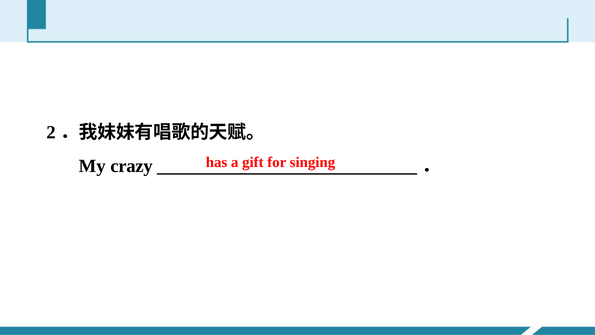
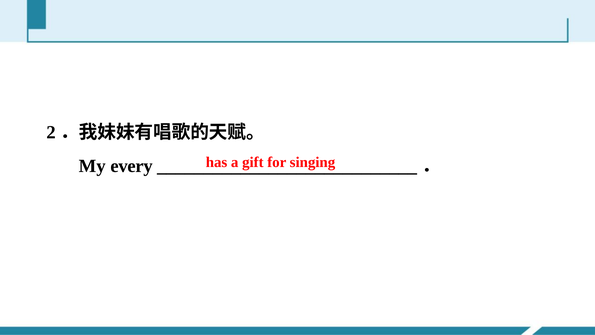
crazy: crazy -> every (132, 166)
